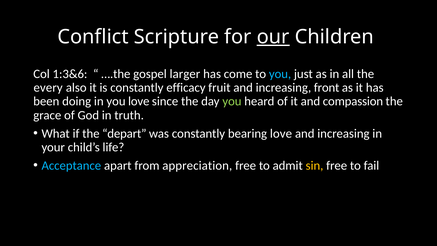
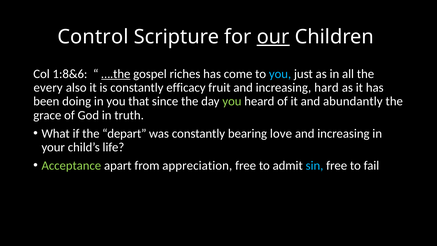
Conflict: Conflict -> Control (93, 37)
1:3&6: 1:3&6 -> 1:8&6 (70, 74)
….the underline: none -> present (116, 74)
larger: larger -> riches (185, 74)
front: front -> hard (326, 88)
you love: love -> that (139, 101)
compassion: compassion -> abundantly (353, 101)
Acceptance colour: light blue -> light green (71, 165)
sin colour: yellow -> light blue (315, 165)
